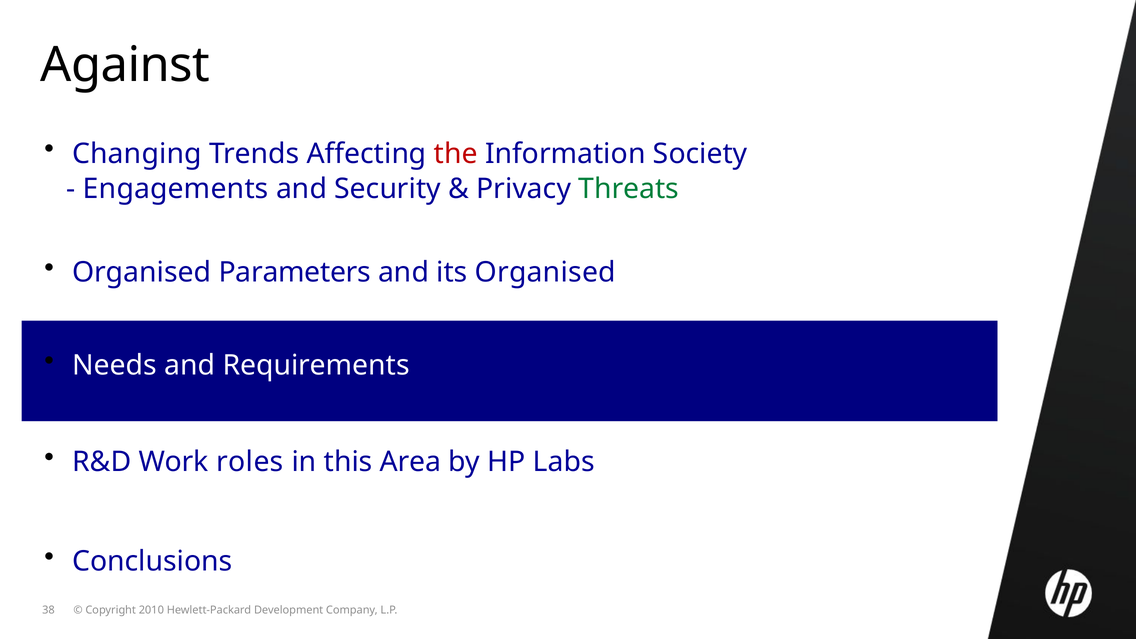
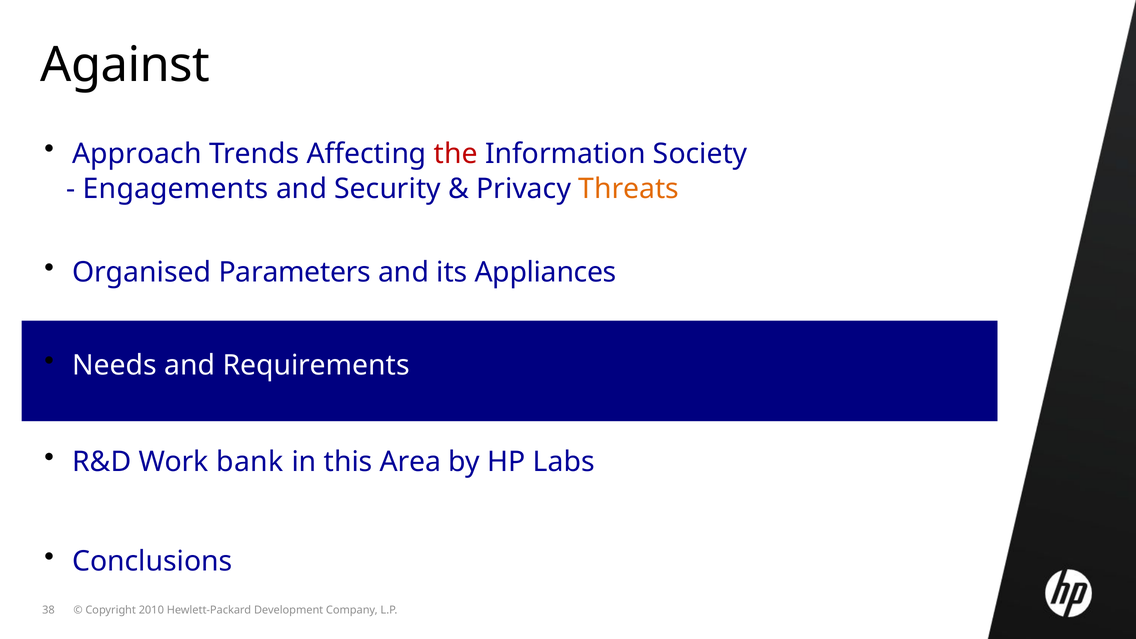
Changing: Changing -> Approach (137, 154)
Threats colour: green -> orange (629, 189)
its Organised: Organised -> Appliances (546, 273)
roles: roles -> bank (250, 462)
